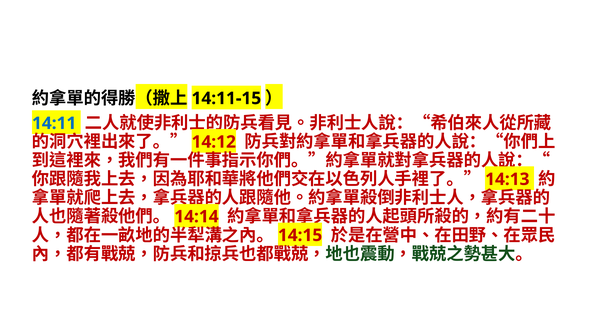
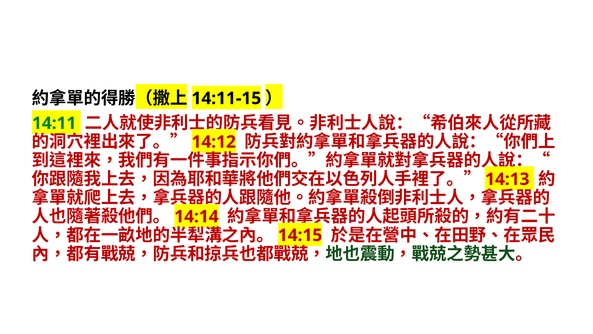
14:11 colour: blue -> green (54, 123)
